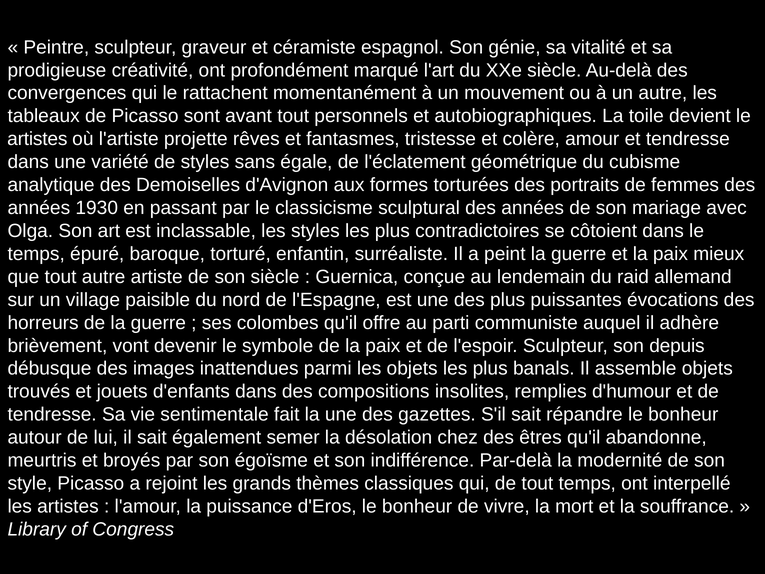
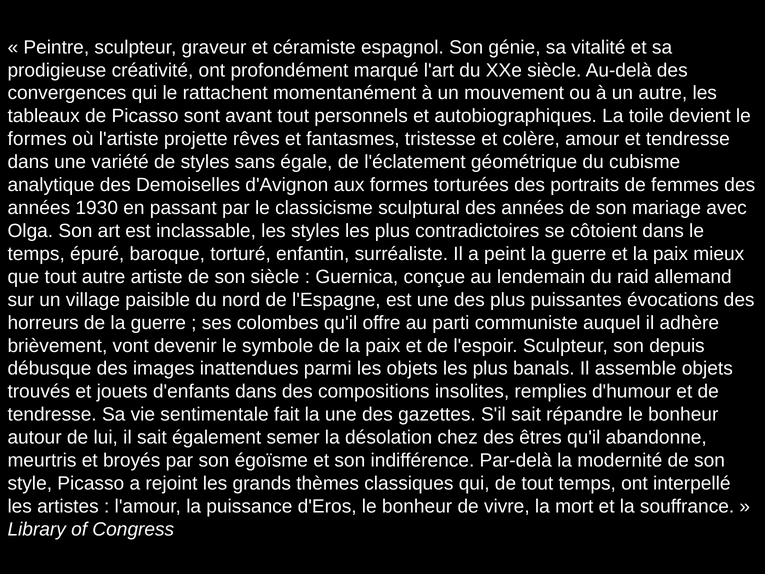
artistes: artistes -> formes (37, 139)
